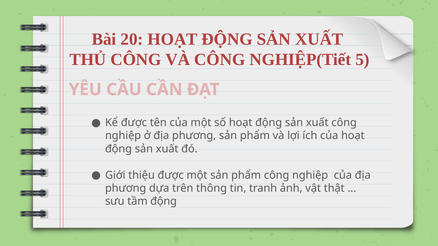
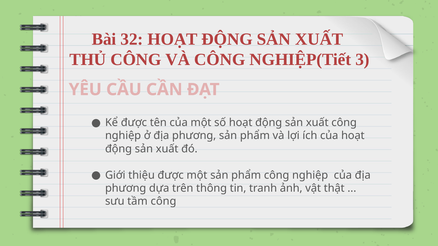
20: 20 -> 32 (132, 39)
5: 5 -> 3 (363, 60)
tầm động: động -> công (163, 202)
